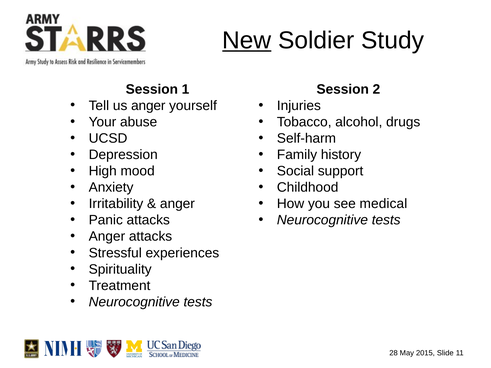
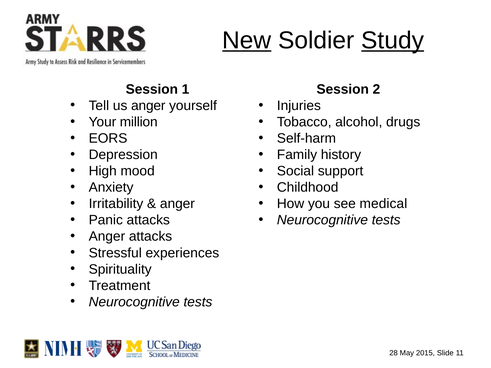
Study underline: none -> present (393, 41)
abuse: abuse -> million (139, 122)
UCSD: UCSD -> EORS (108, 138)
